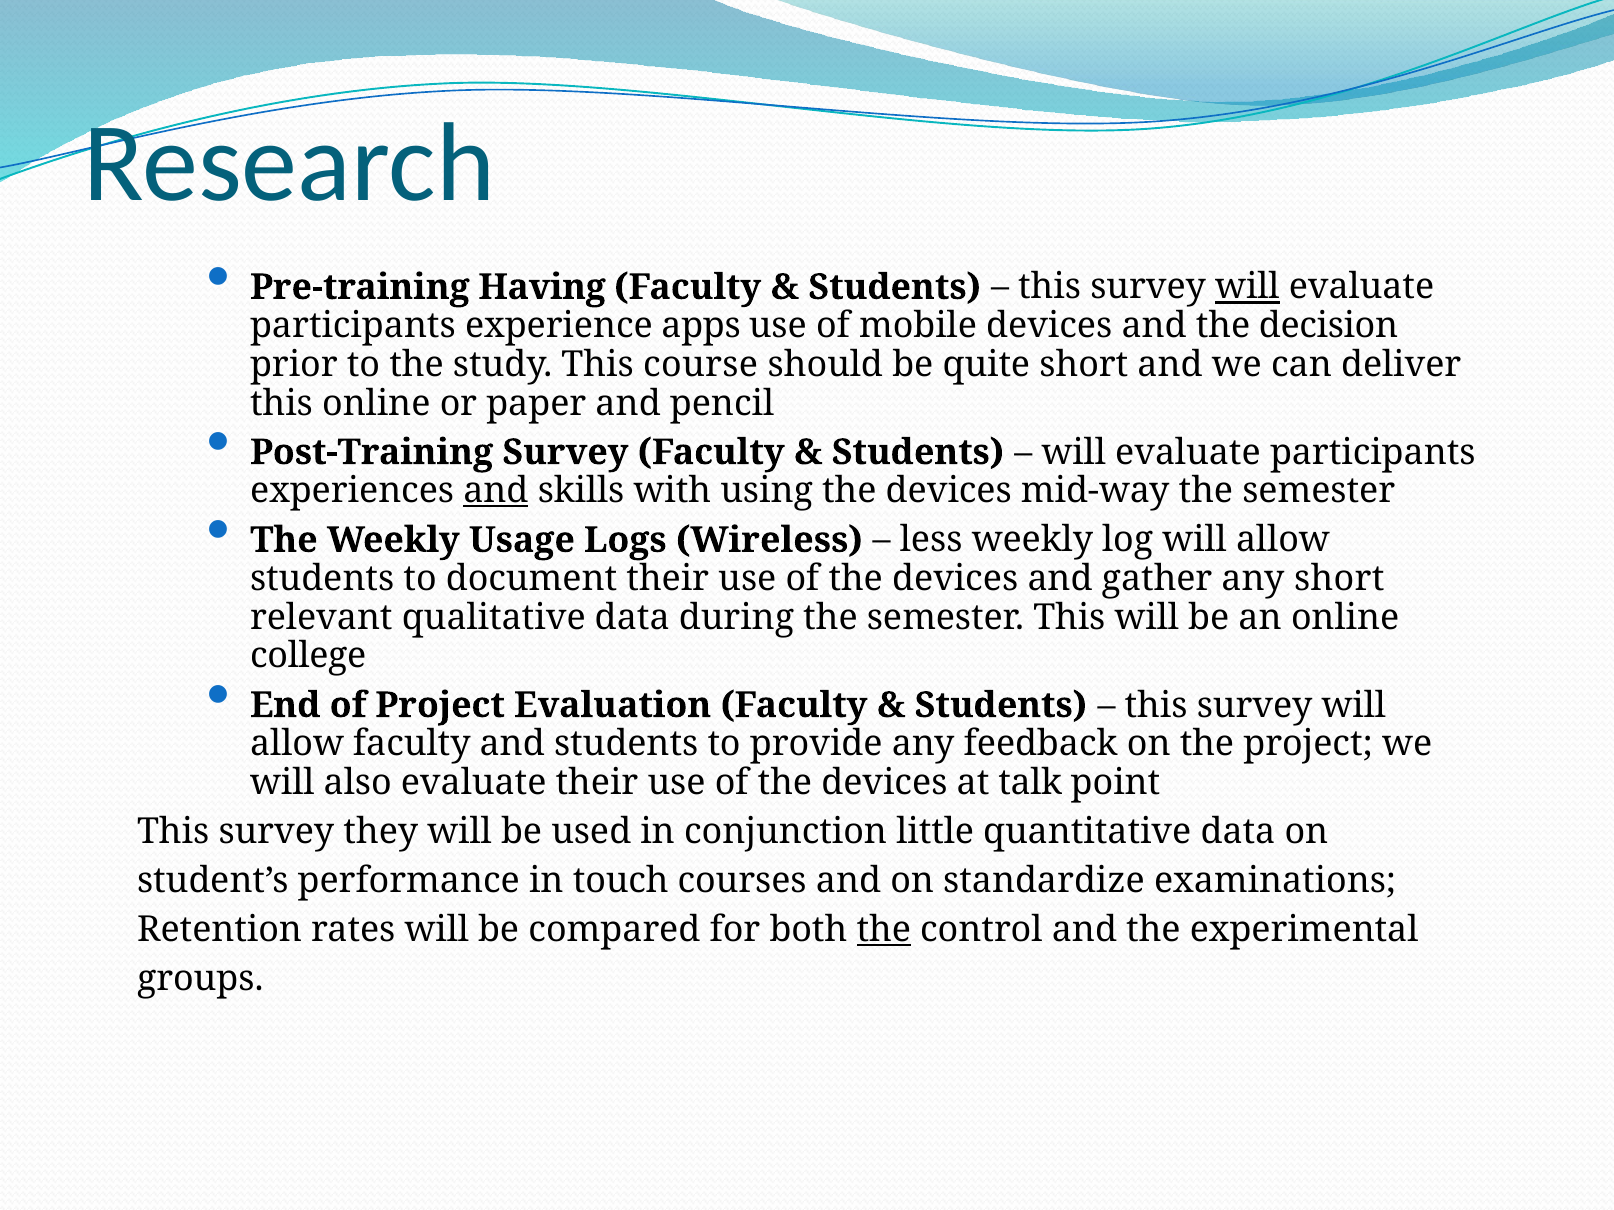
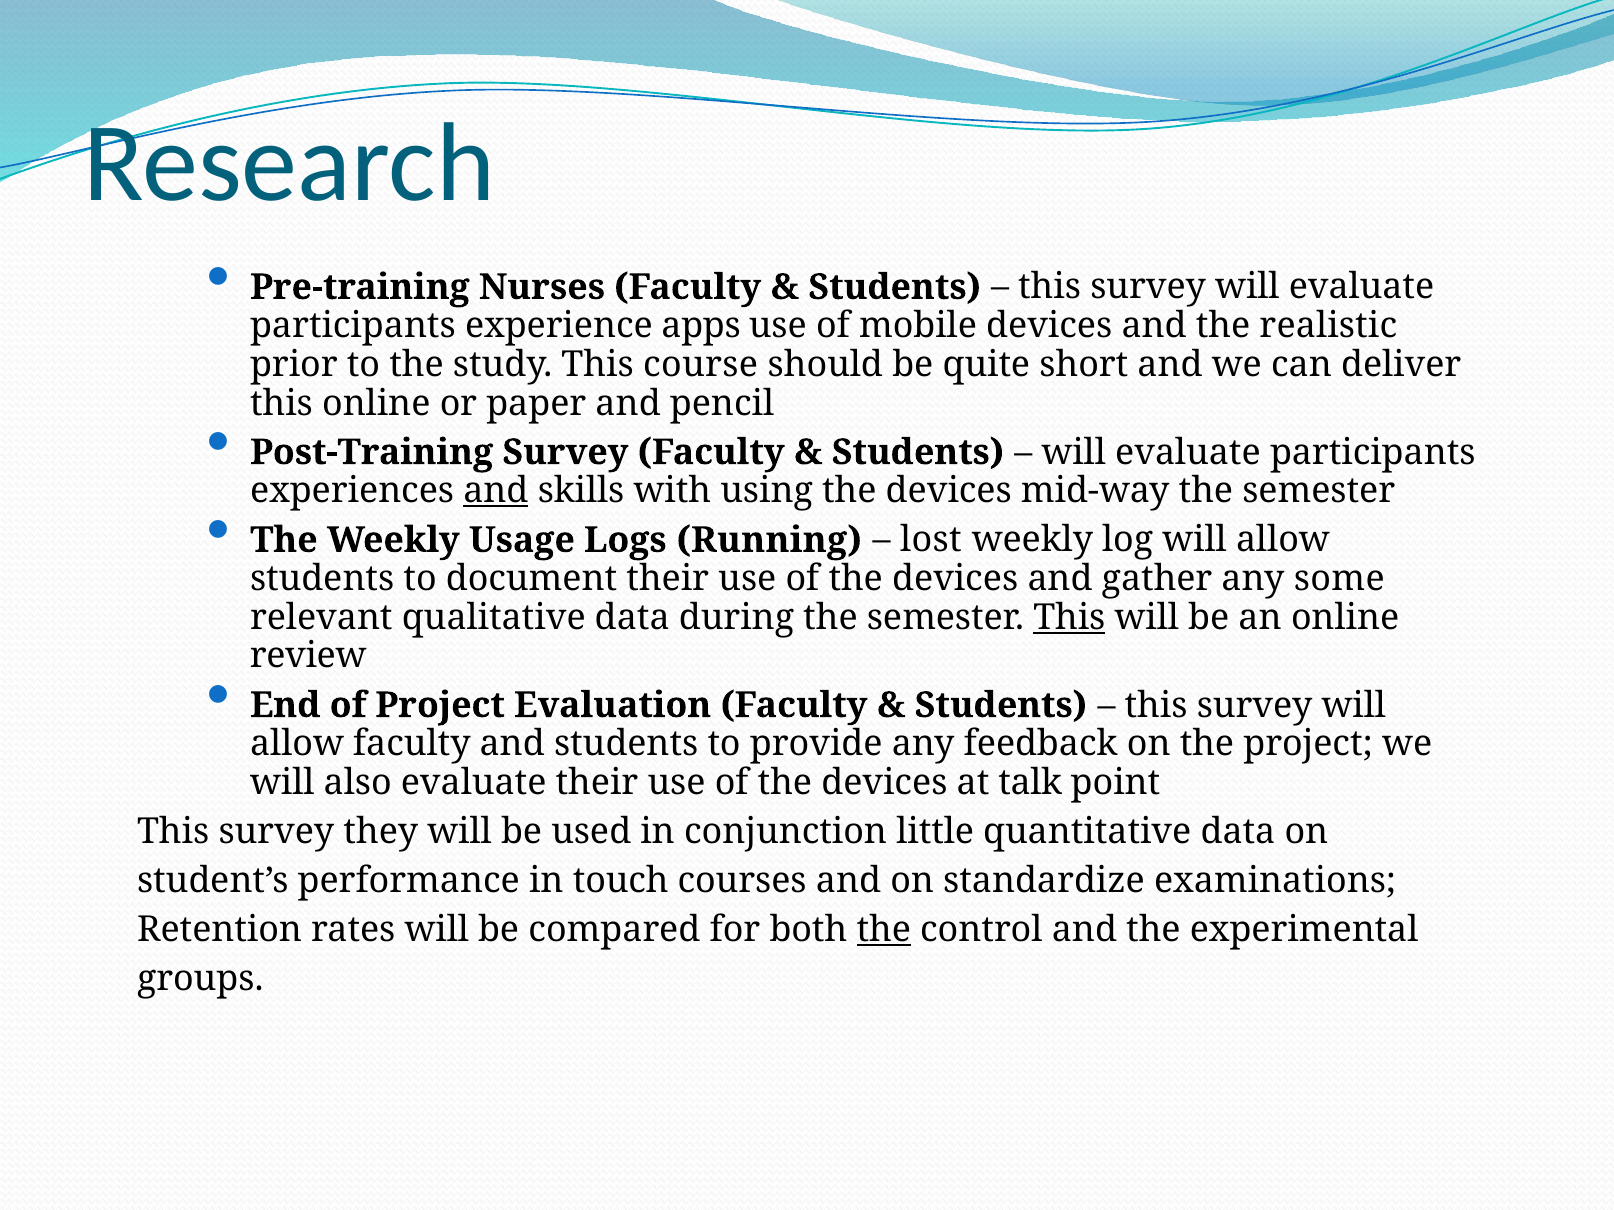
Having: Having -> Nurses (542, 287)
will underline: present -> none (1247, 287)
decision: decision -> realistic (1328, 326)
Wireless: Wireless -> Running (769, 540)
less: less -> lost (931, 540)
any short: short -> some (1339, 579)
This underline: none -> present (1069, 618)
college: college -> review (308, 656)
